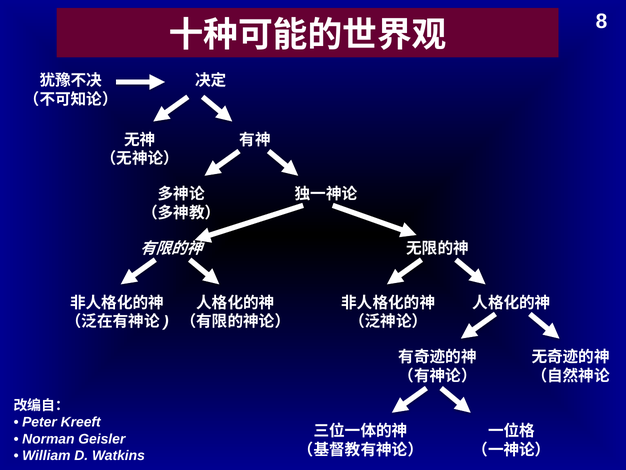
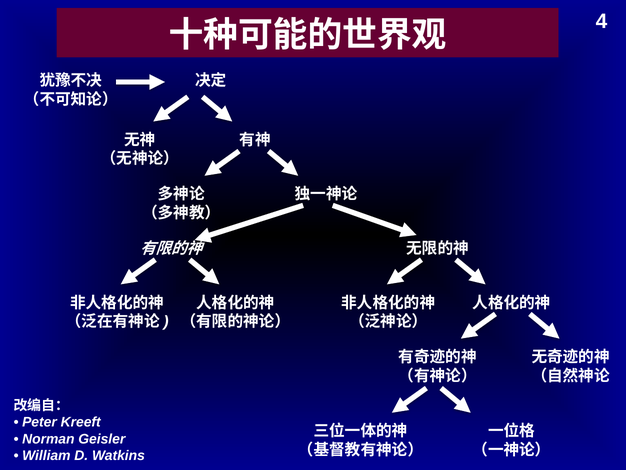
8: 8 -> 4 (601, 21)
